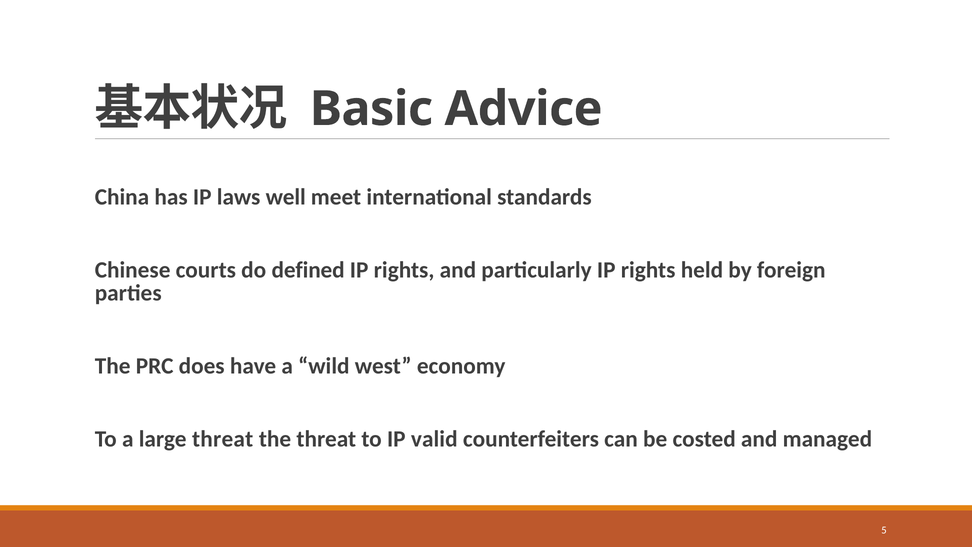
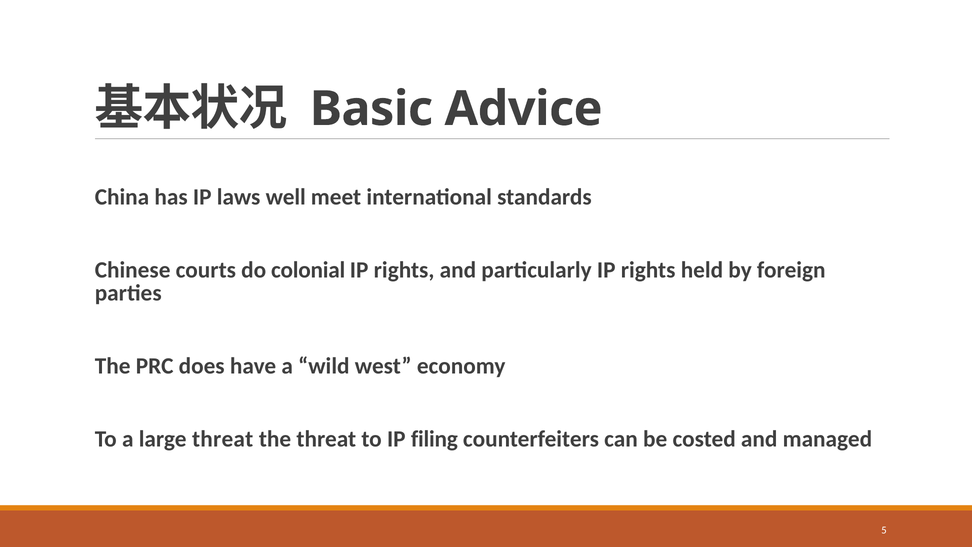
defined: defined -> colonial (308, 270)
valid: valid -> filing (434, 439)
